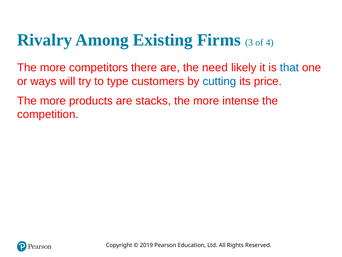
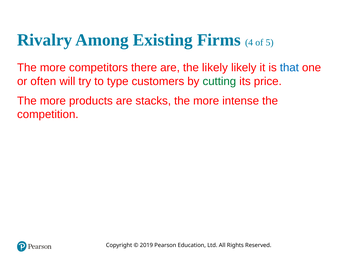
3: 3 -> 4 (249, 43)
4: 4 -> 5 (270, 43)
the need: need -> likely (215, 67)
ways: ways -> often (43, 81)
cutting colour: blue -> green (219, 81)
